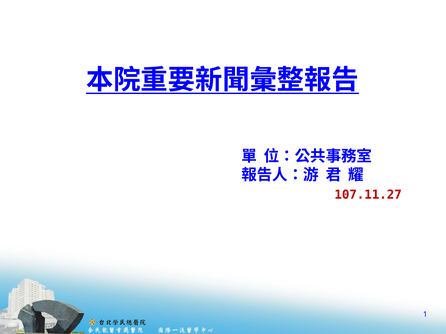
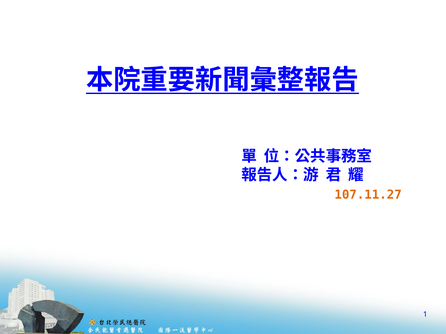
107.11.27 colour: red -> orange (368, 195)
